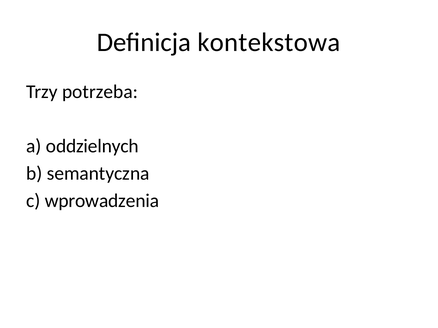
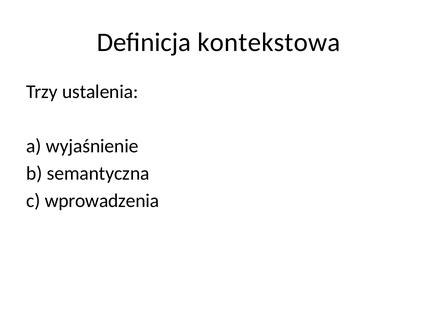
potrzeba: potrzeba -> ustalenia (100, 92)
oddzielnych: oddzielnych -> wyjaśnienie (92, 146)
